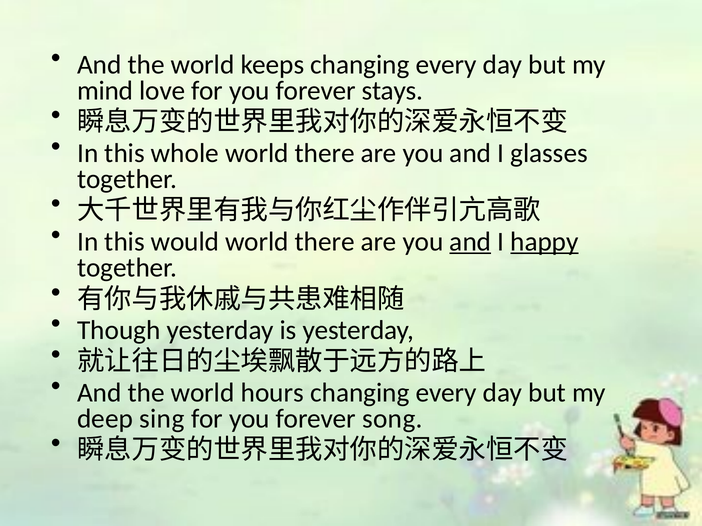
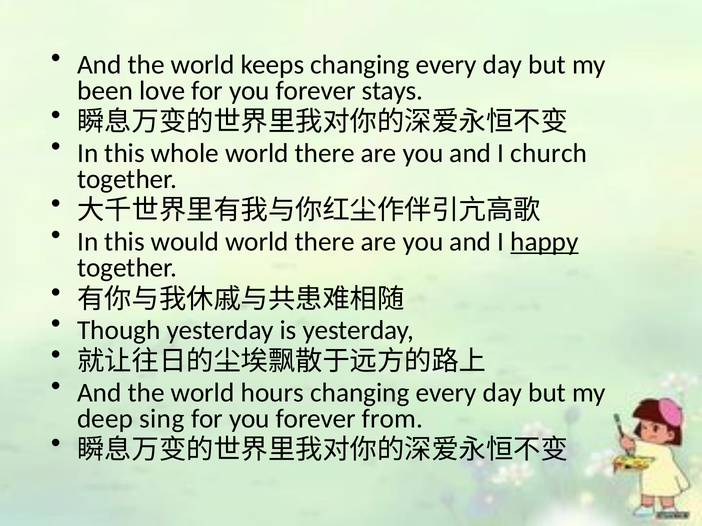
mind: mind -> been (105, 91)
glasses: glasses -> church (549, 153)
and underline: present -> none (470, 242)
song: song -> from (392, 419)
